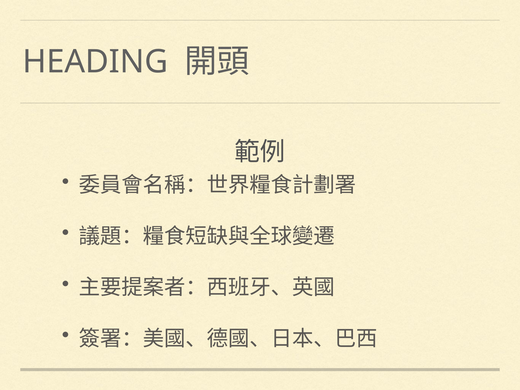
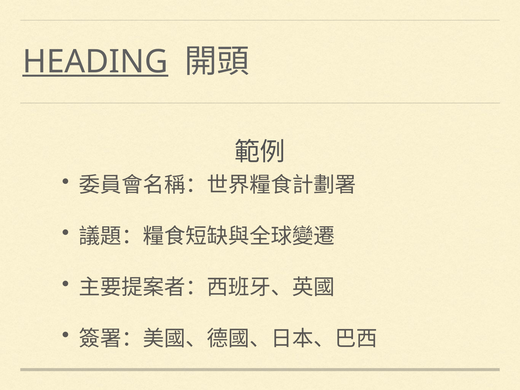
HEADING underline: none -> present (95, 62)
